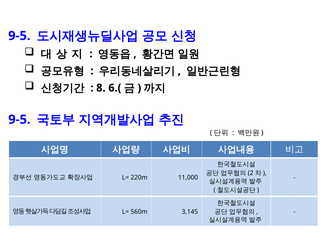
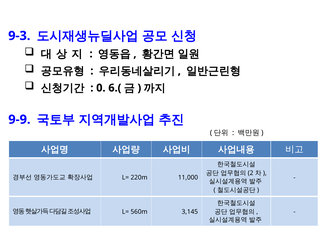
9-5: 9-5 -> 9-3 (19, 36)
8: 8 -> 0 (101, 88)
9-5: 9-5 -> 9-9 (19, 119)
